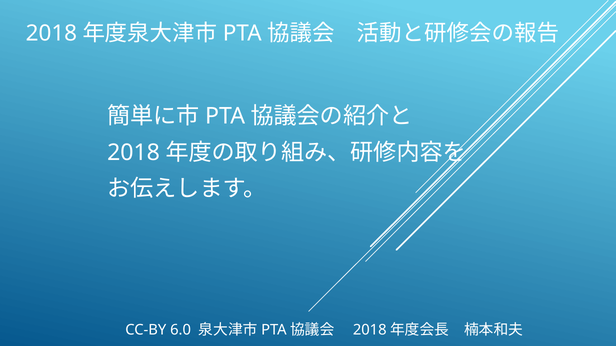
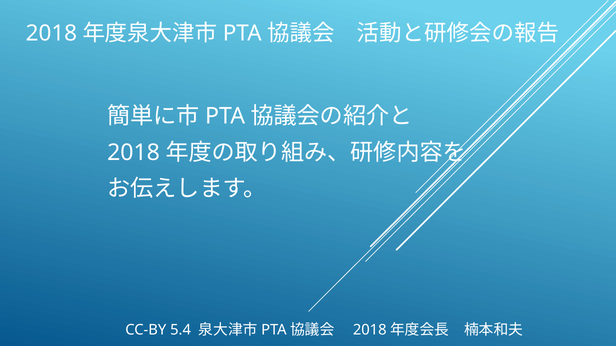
6.0: 6.0 -> 5.4 (181, 330)
